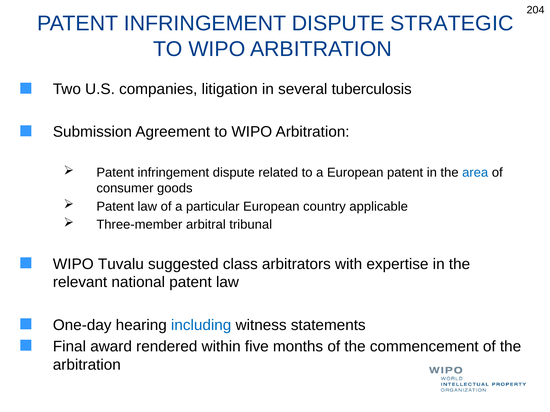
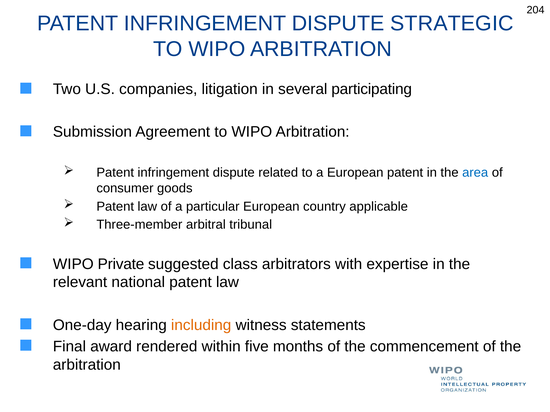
tuberculosis: tuberculosis -> participating (372, 89)
Tuvalu: Tuvalu -> Private (121, 264)
including colour: blue -> orange (201, 325)
